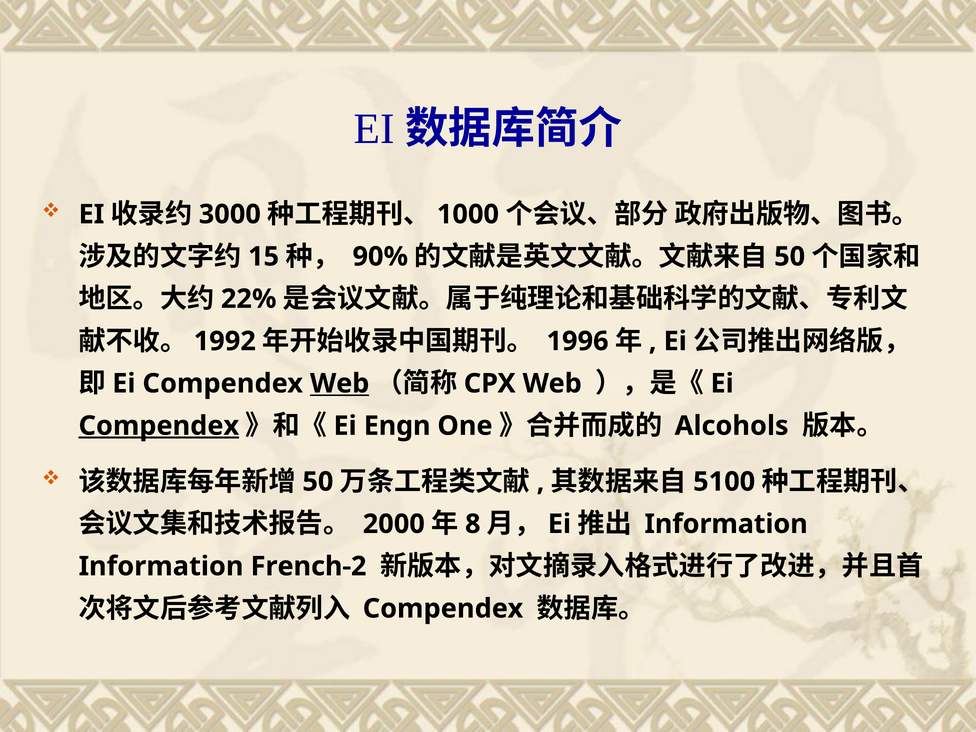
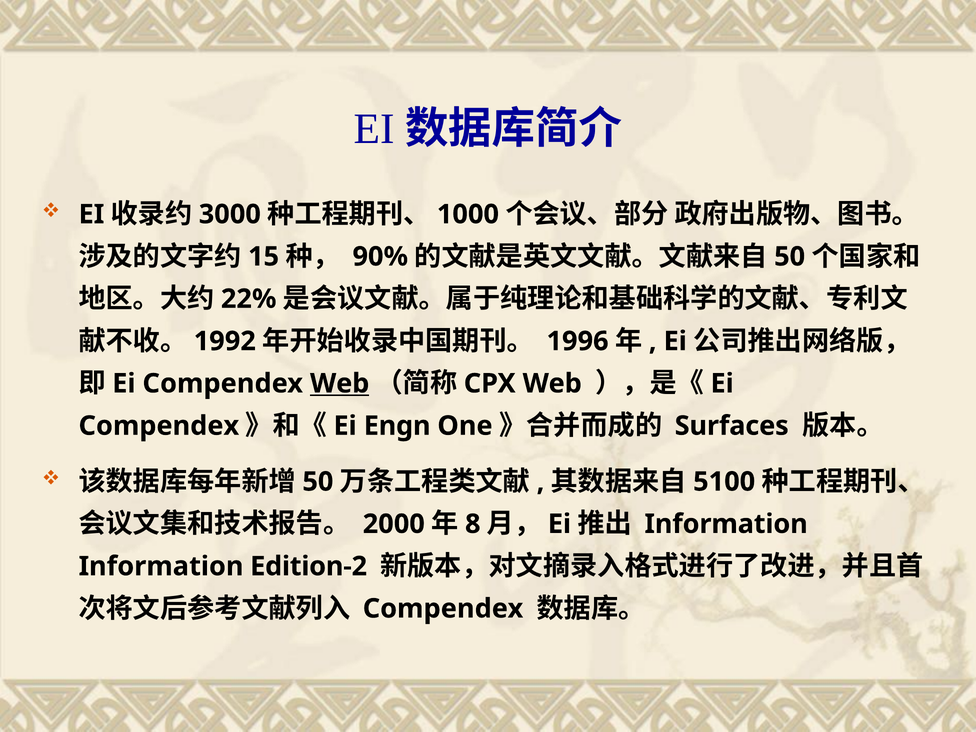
Compendex underline: present -> none (159, 426)
Alcohols: Alcohols -> Surfaces (732, 426)
French-2: French-2 -> Edition-2 (309, 566)
